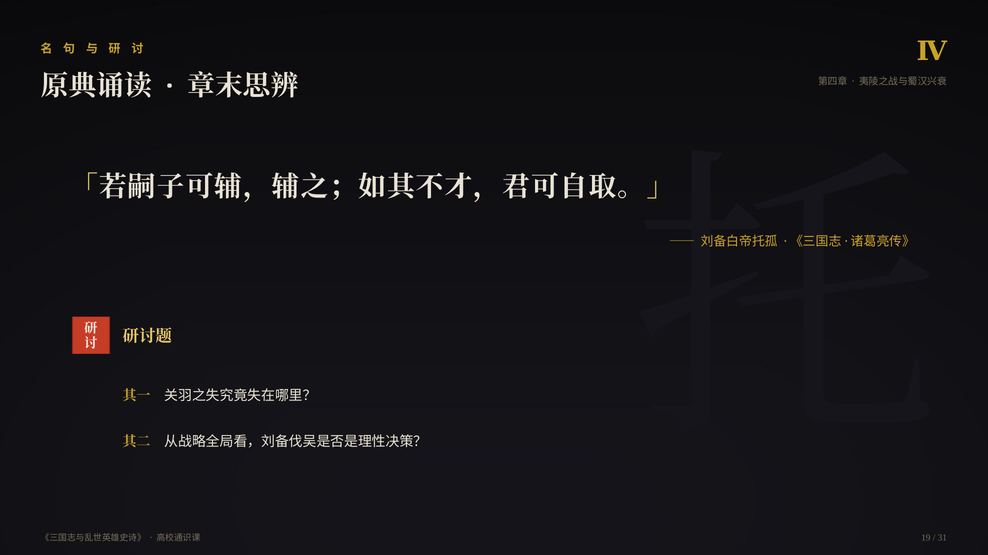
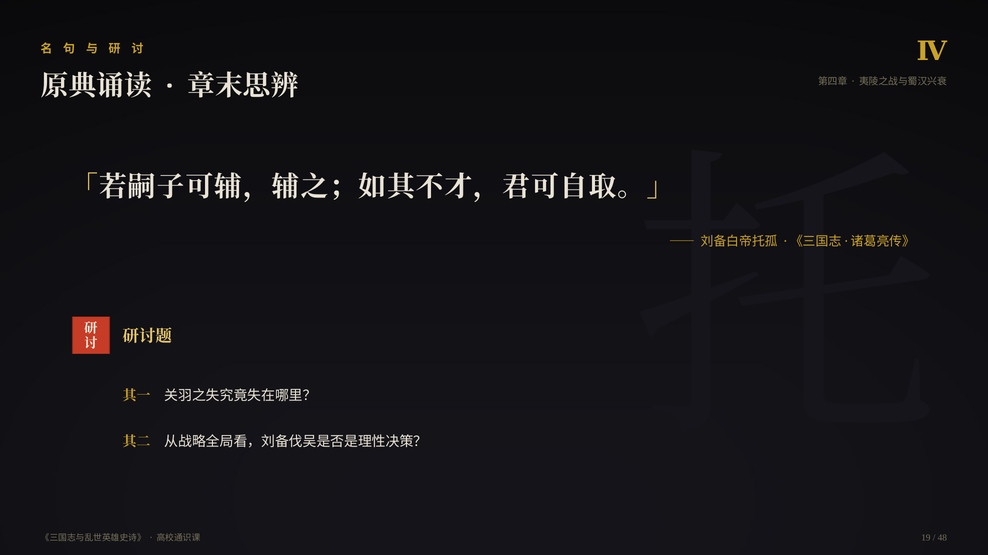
31: 31 -> 48 (942, 539)
